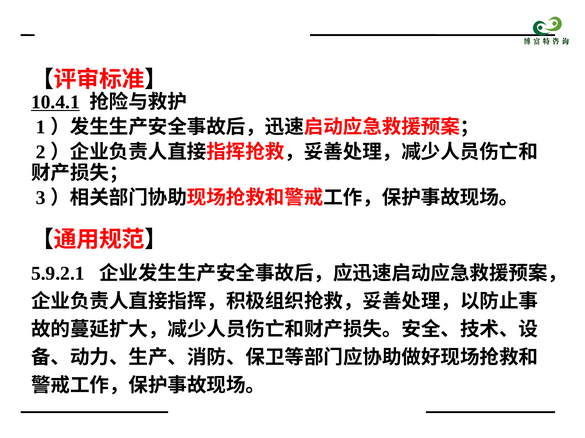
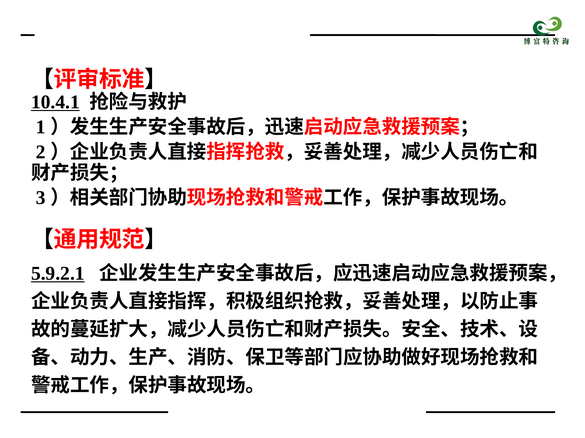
5.9.2.1 underline: none -> present (58, 274)
